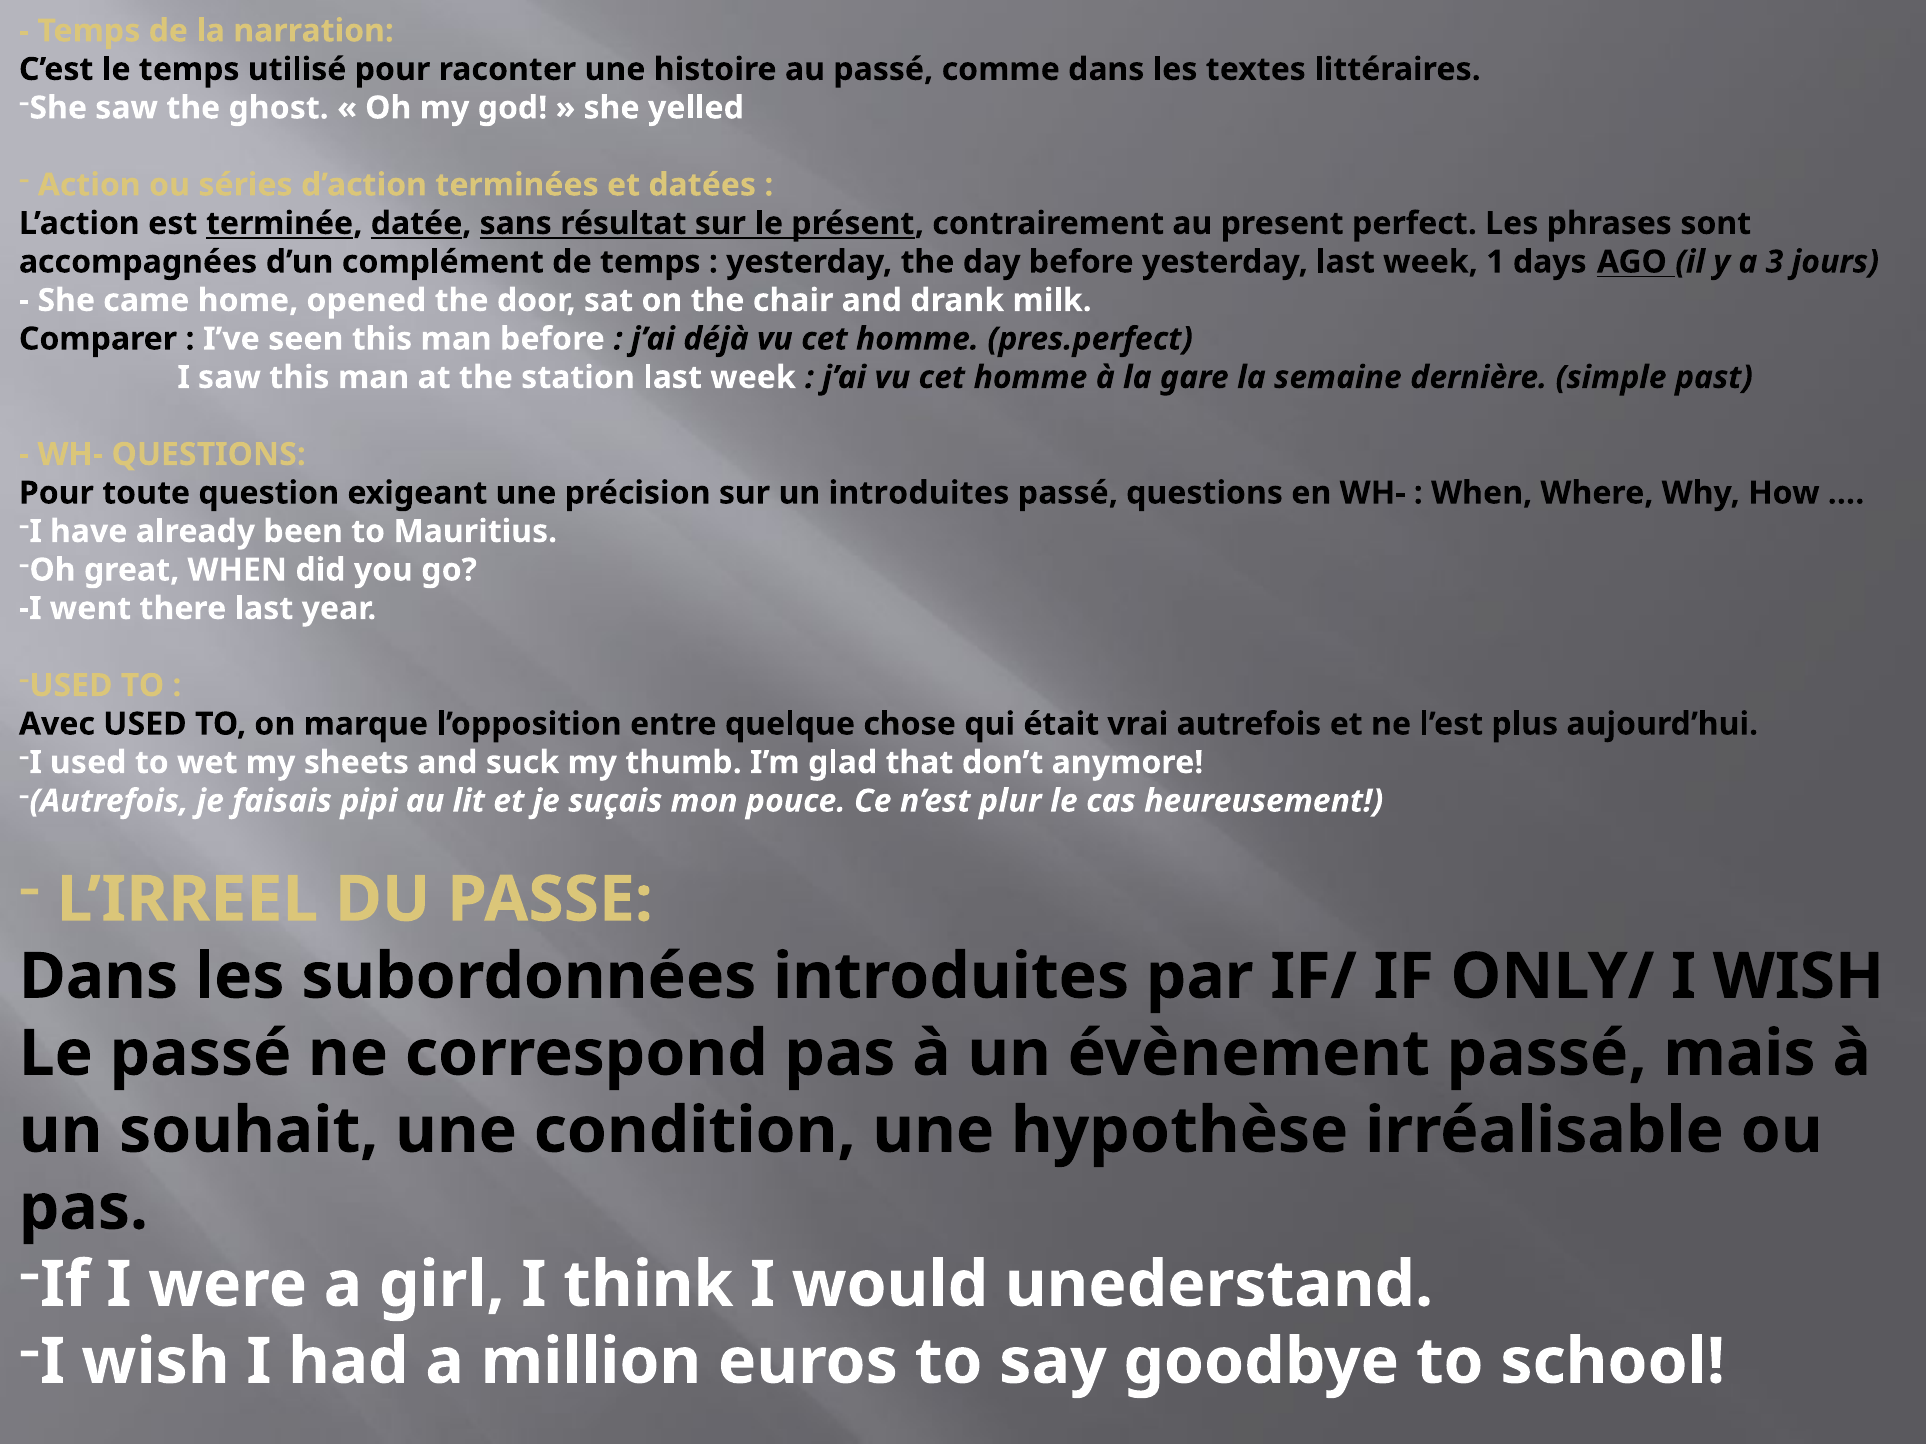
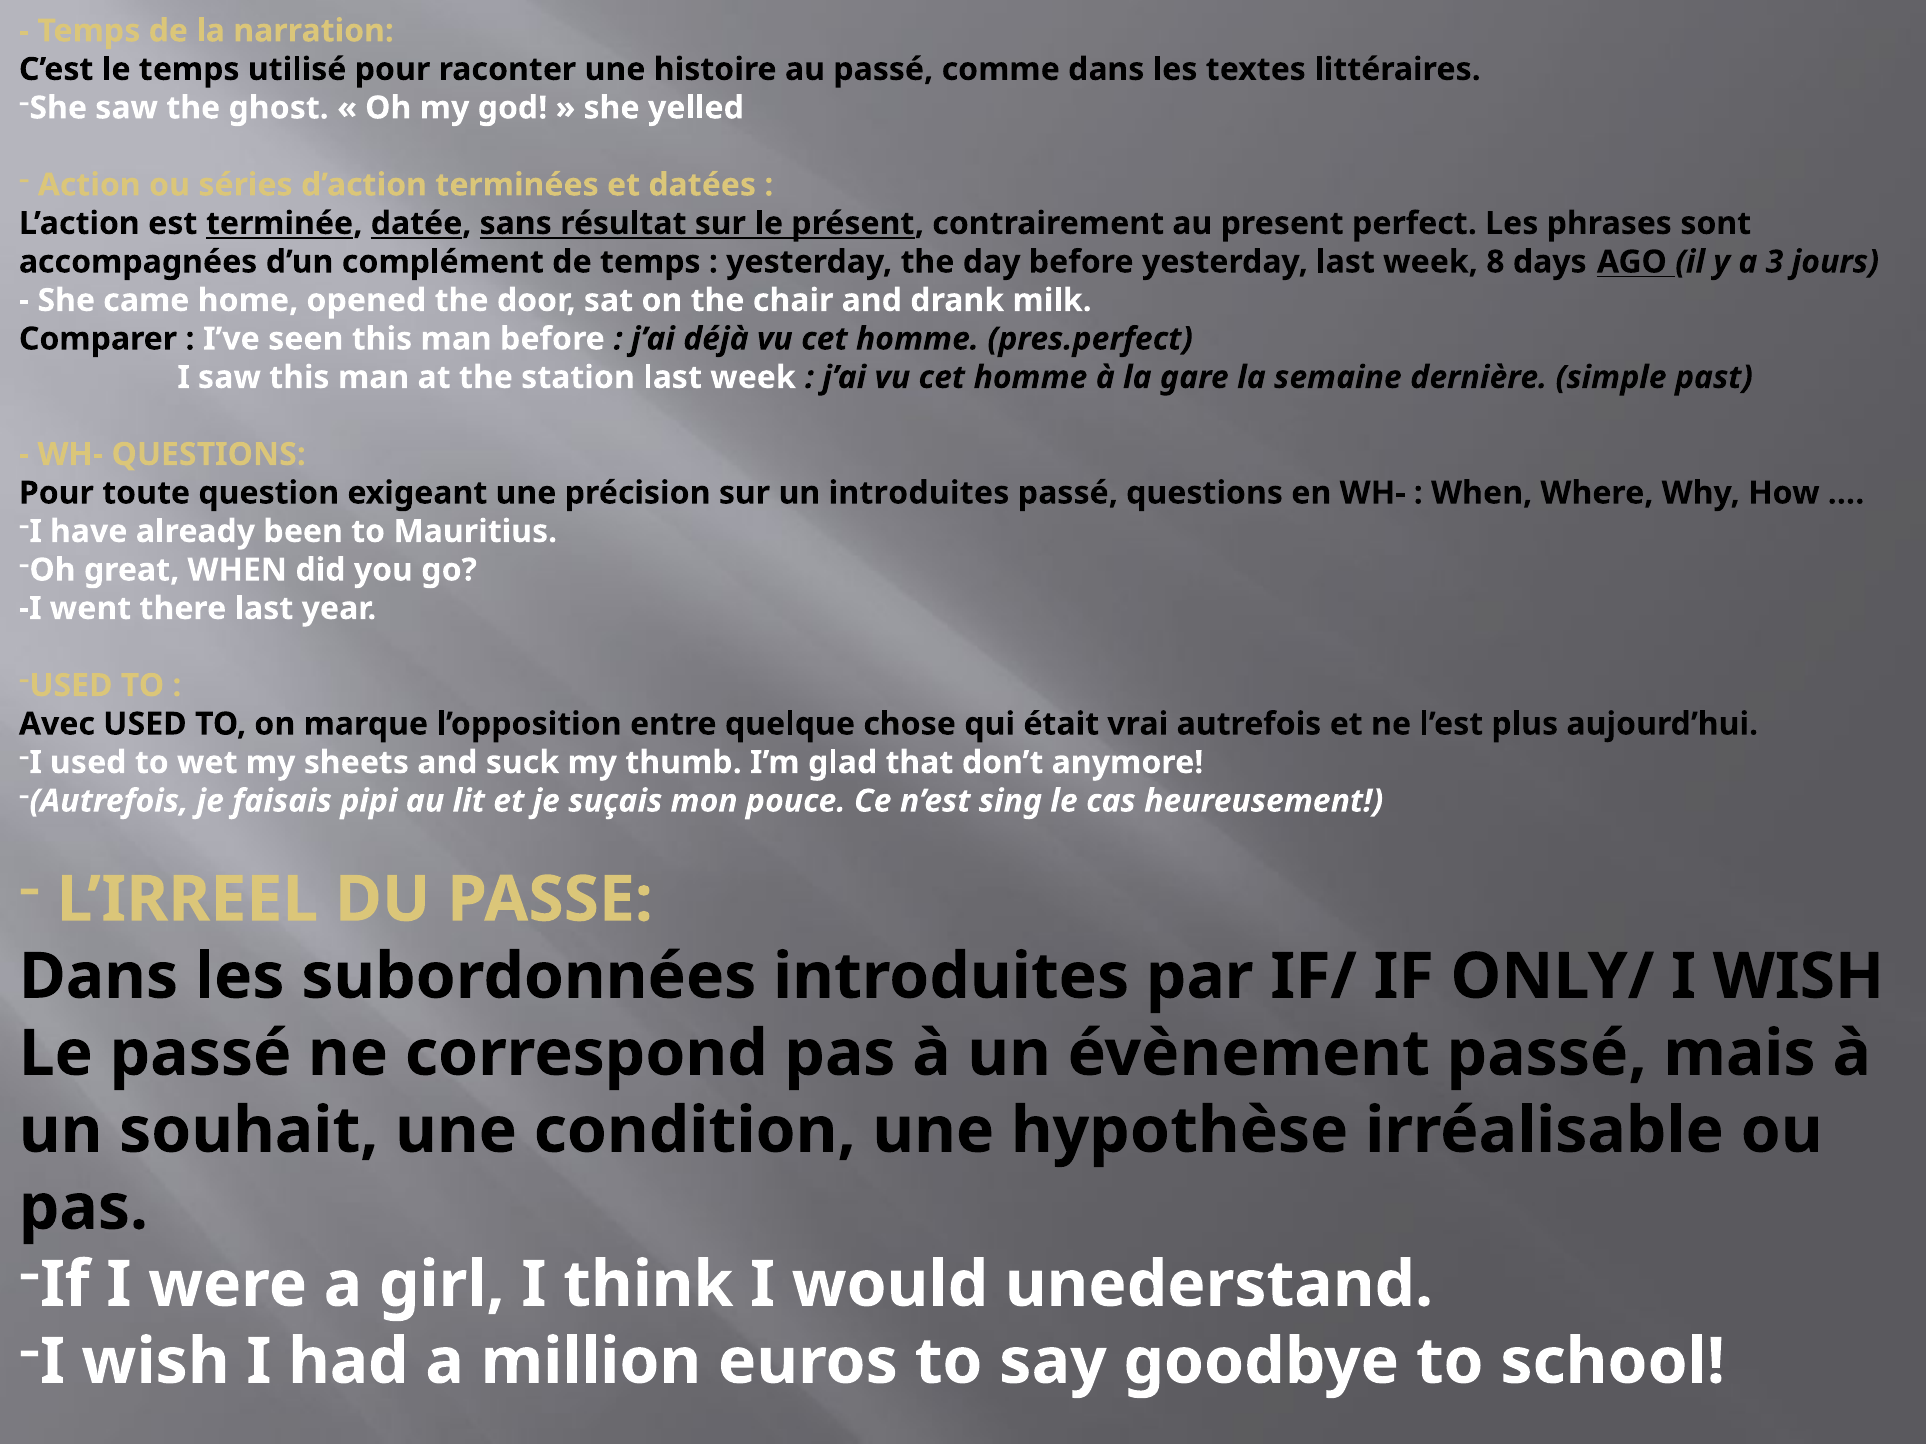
1: 1 -> 8 (1495, 262)
plur: plur -> sing (1010, 801)
